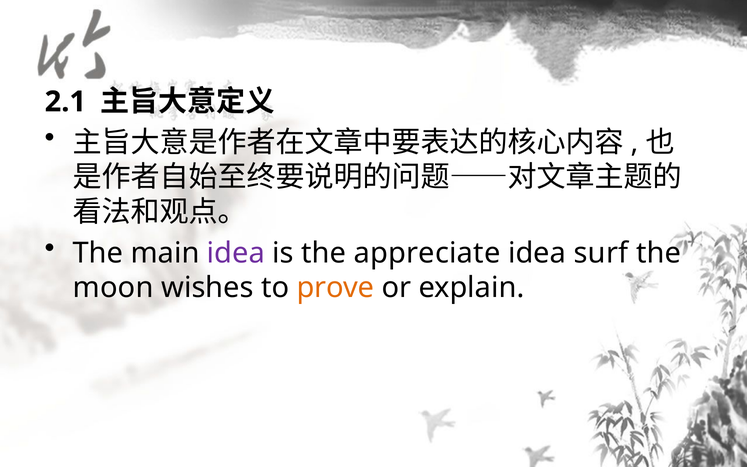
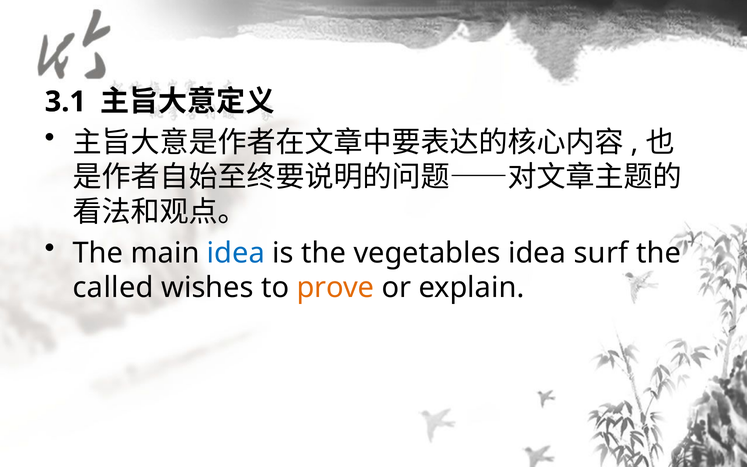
2.1: 2.1 -> 3.1 (65, 102)
idea colour: purple -> blue (236, 253)
appreciate: appreciate -> vegetables (427, 253)
moon: moon -> called (113, 288)
